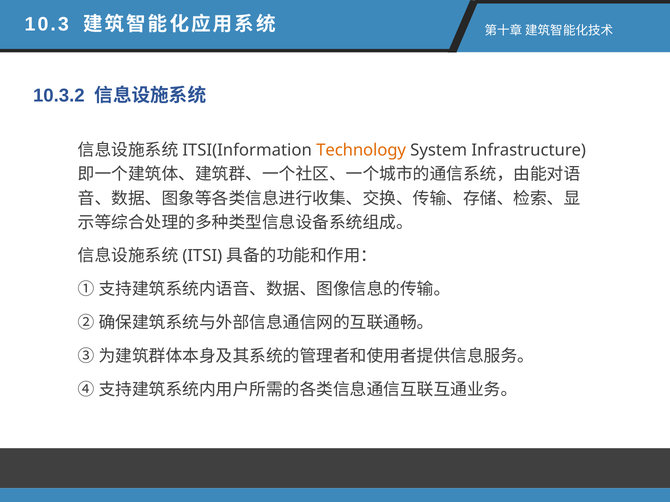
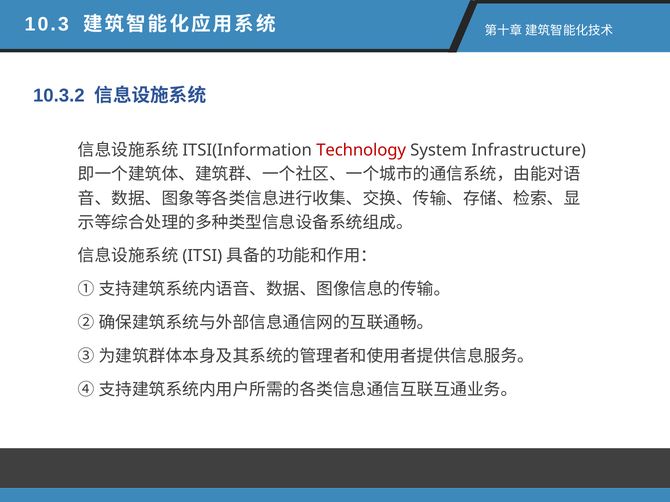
Technology colour: orange -> red (361, 150)
